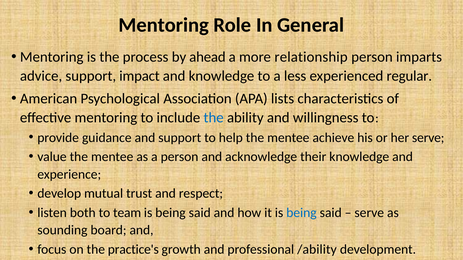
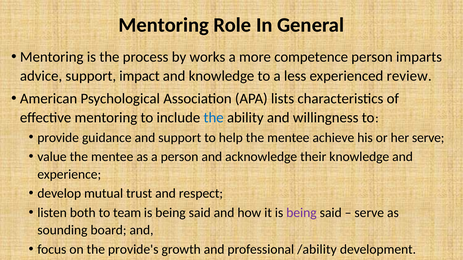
ahead: ahead -> works (207, 57)
relationship: relationship -> competence (311, 57)
regular: regular -> review (409, 76)
being colour: blue -> purple (301, 213)
practice's: practice's -> provide's (133, 250)
